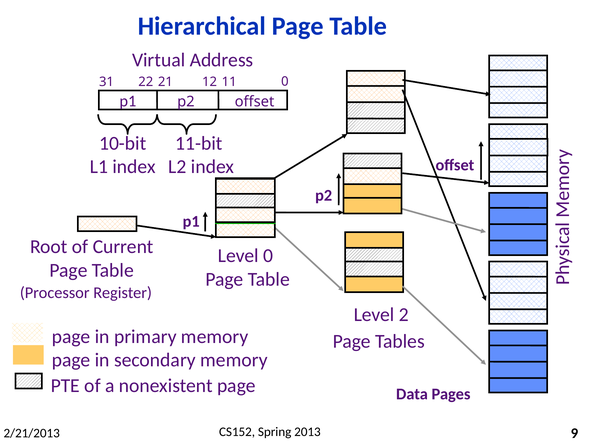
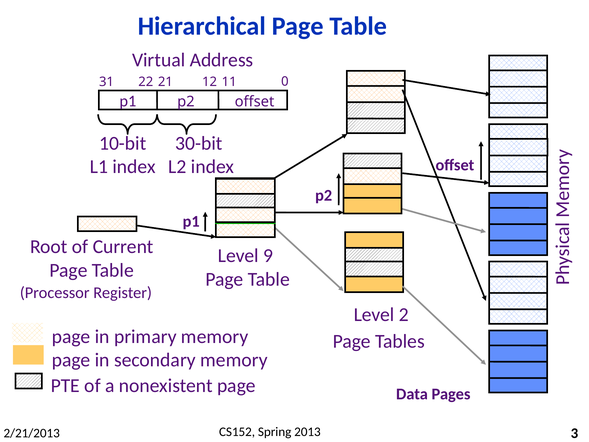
11-bit: 11-bit -> 30-bit (199, 143)
Level 0: 0 -> 9 (268, 256)
9: 9 -> 3 (574, 433)
